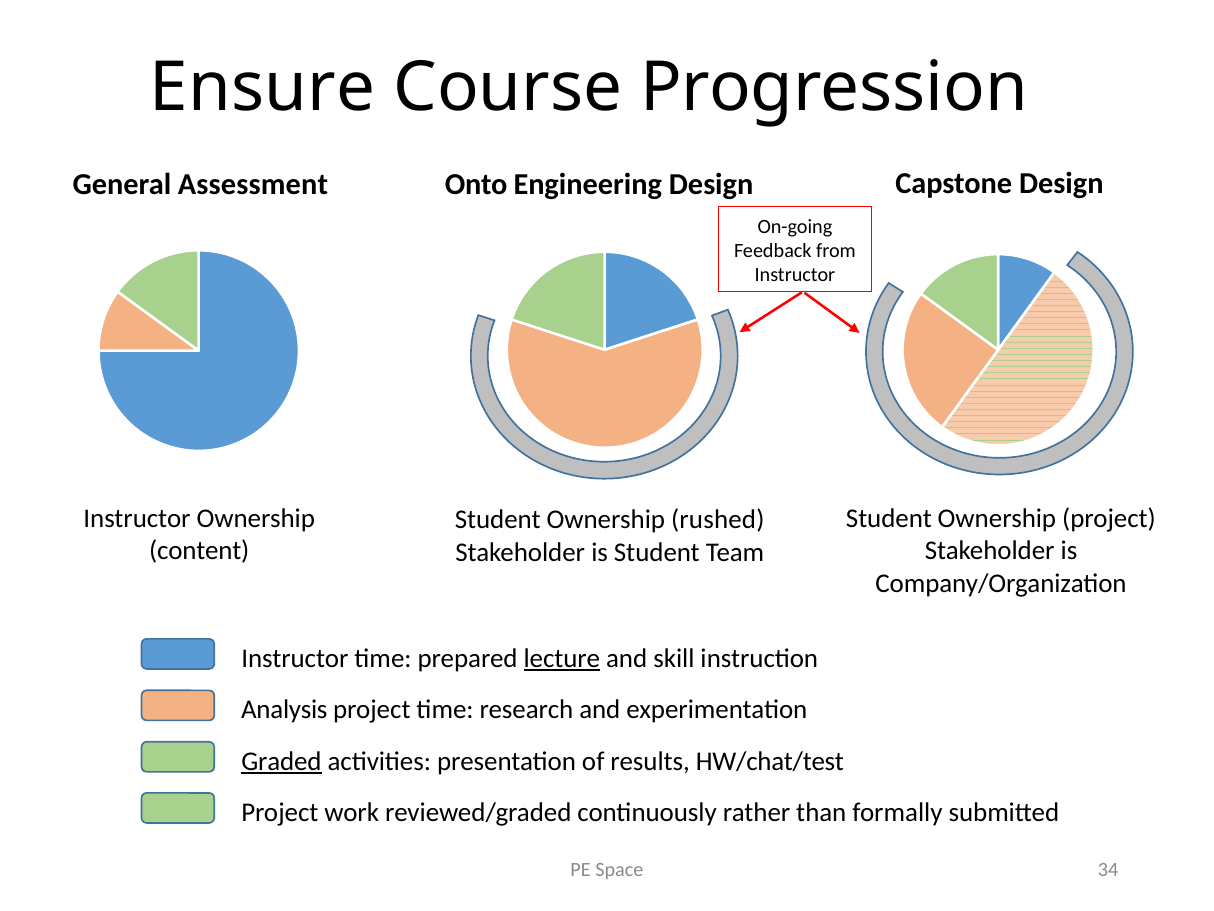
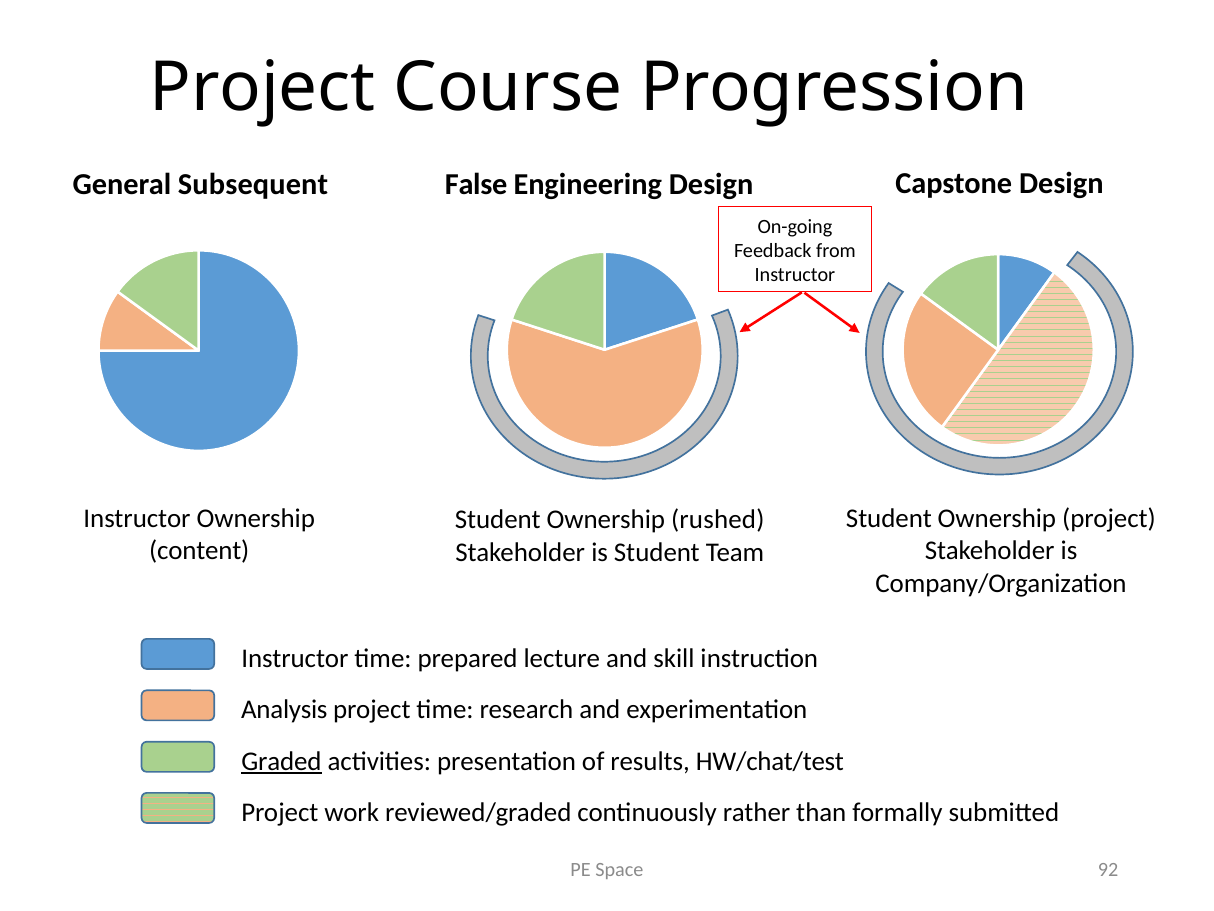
Ensure: Ensure -> Project (263, 88)
Assessment: Assessment -> Subsequent (253, 184)
Onto: Onto -> False (476, 184)
lecture underline: present -> none (562, 658)
34: 34 -> 92 (1108, 869)
